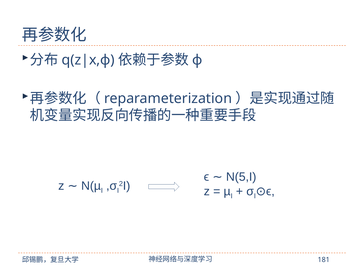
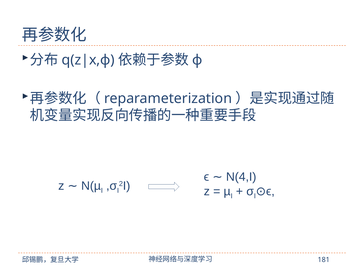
N(5,I: N(5,I -> N(4,I (241, 177)
